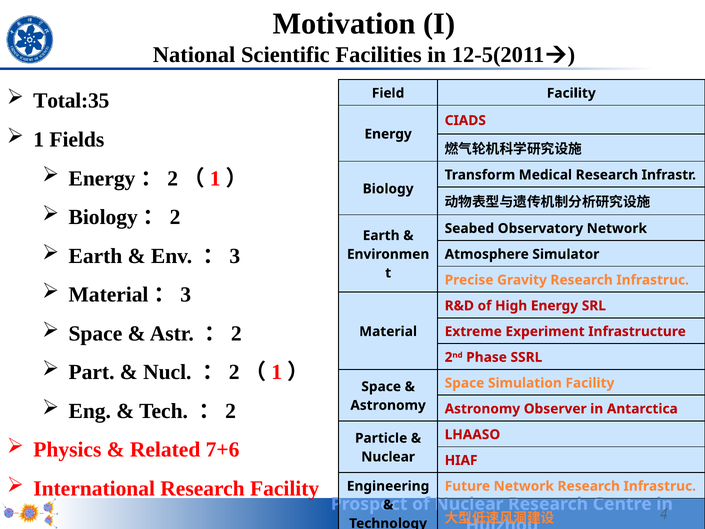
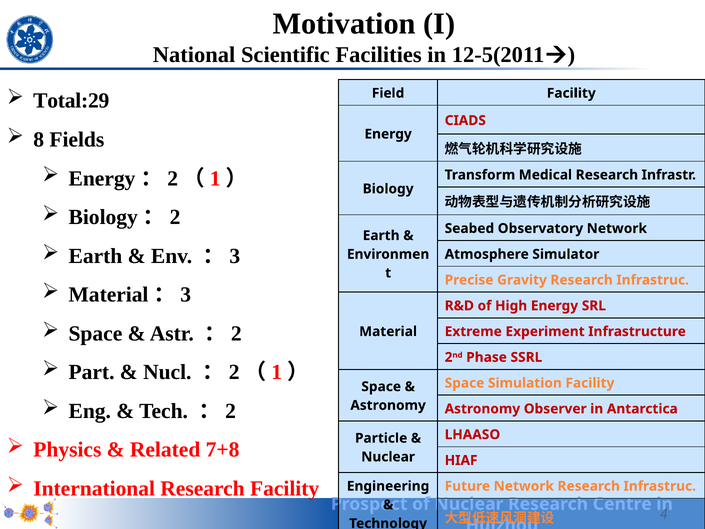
Total:35: Total:35 -> Total:29 (71, 101)
1: 1 -> 8 (39, 140)
7+6: 7+6 -> 7+8 (223, 450)
